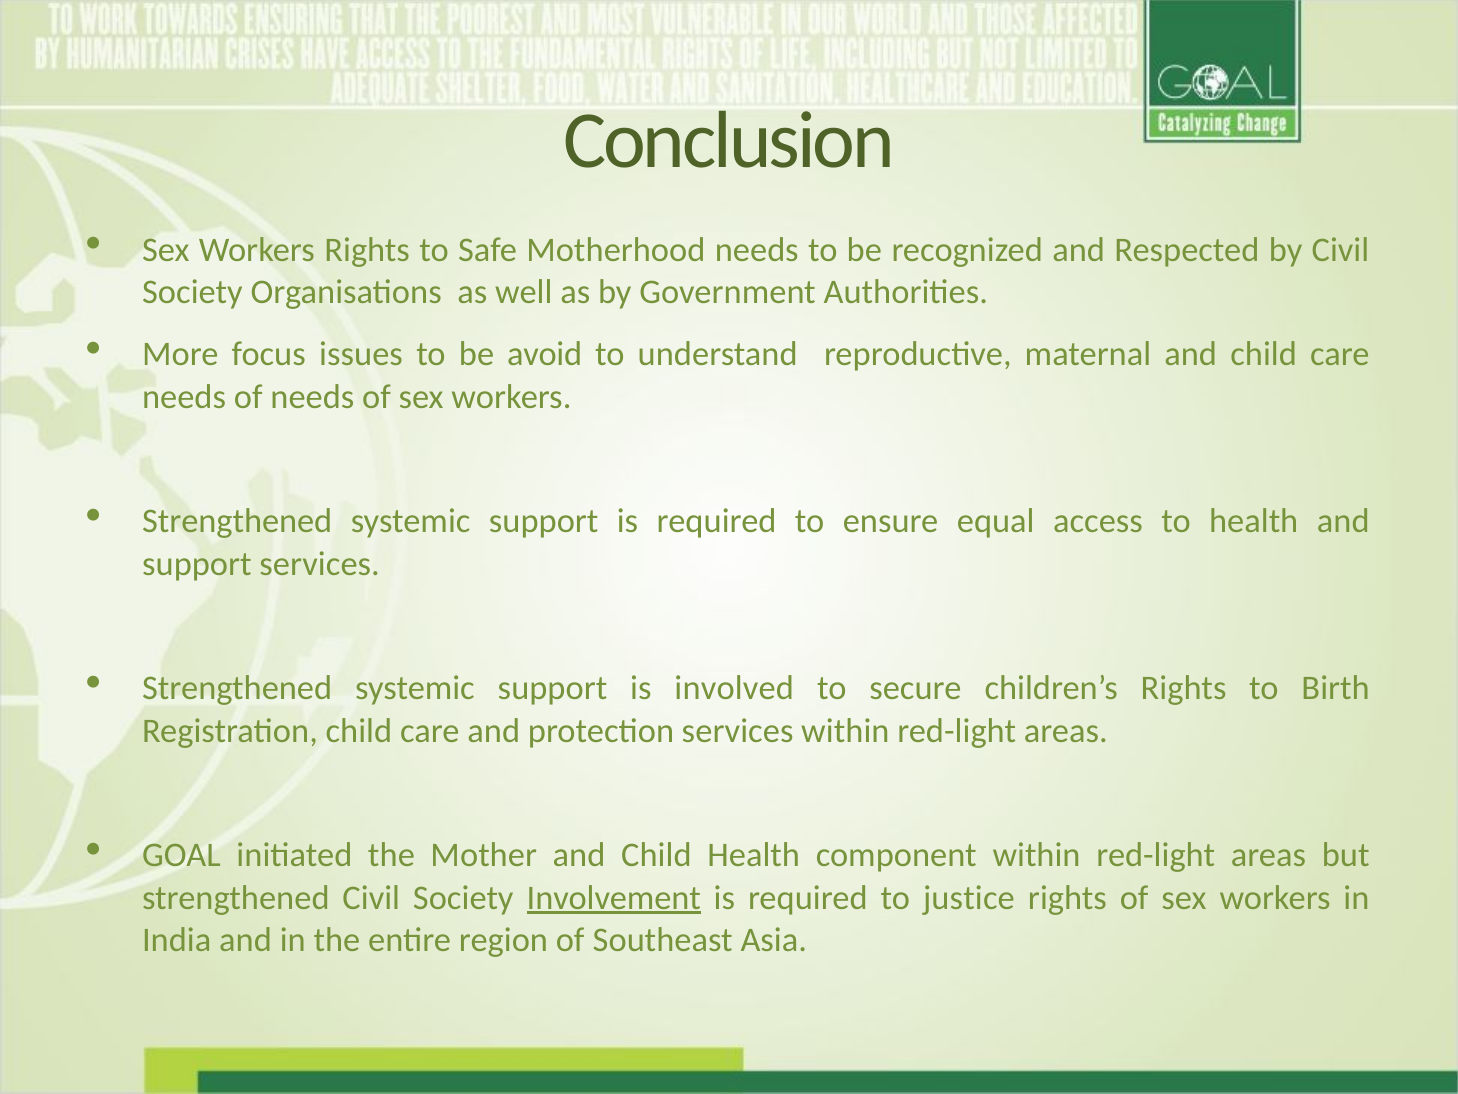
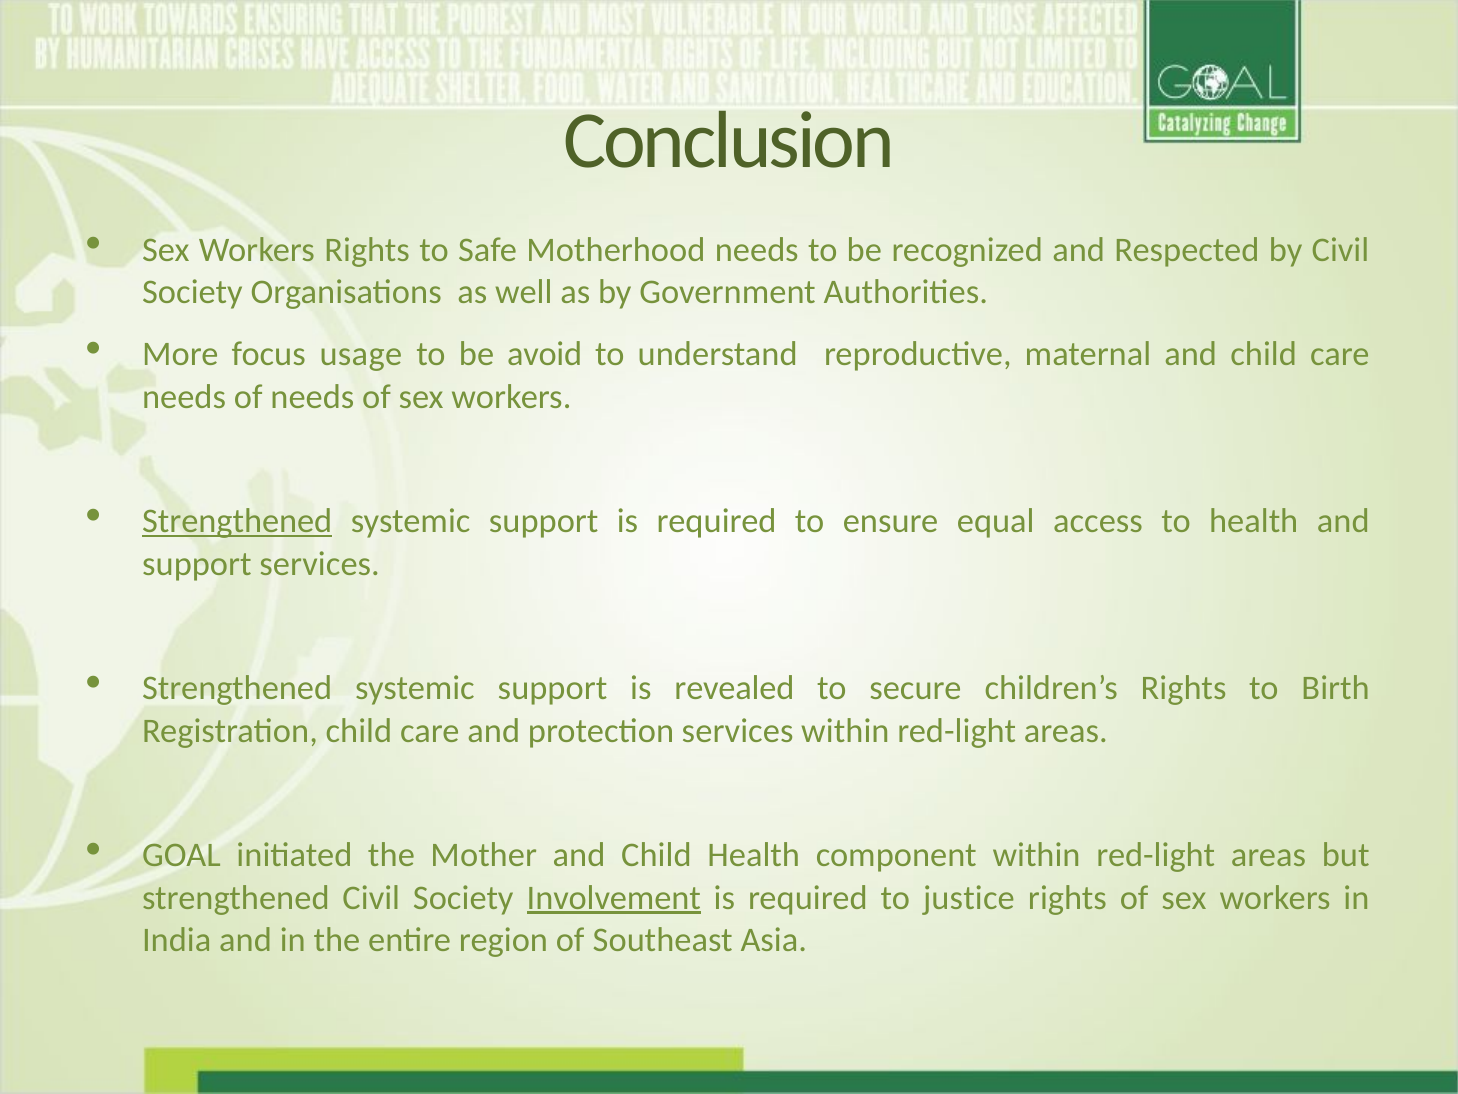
issues: issues -> usage (361, 354)
Strengthened underline: none -> present (237, 521)
involved: involved -> revealed (734, 688)
